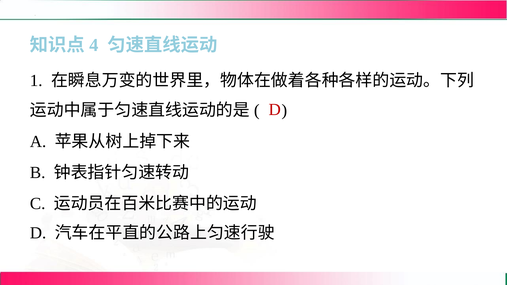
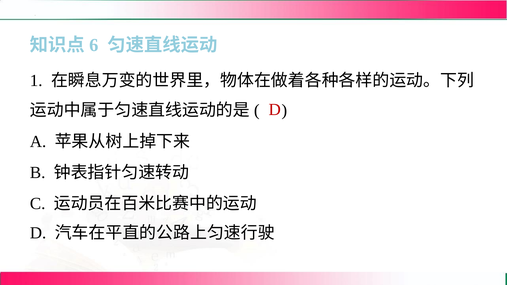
4: 4 -> 6 (94, 45)
